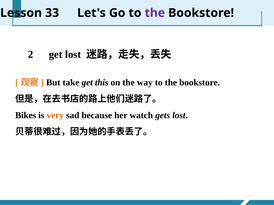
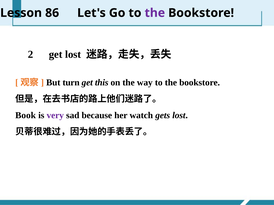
33: 33 -> 86 (52, 13)
take: take -> turn (71, 83)
Bikes: Bikes -> Book (26, 116)
very colour: orange -> purple (55, 116)
